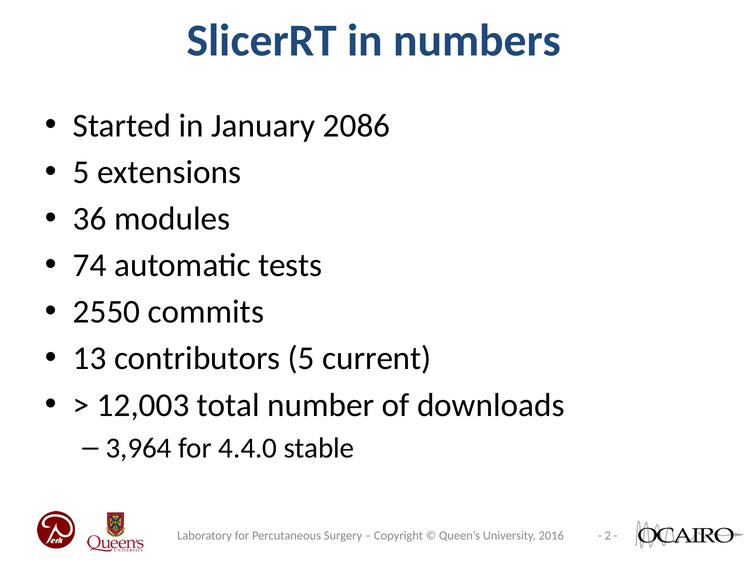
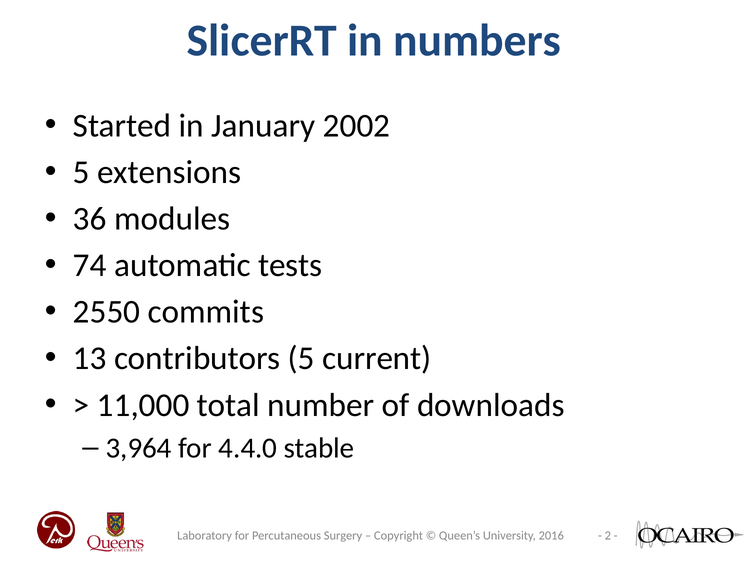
2086: 2086 -> 2002 (357, 126)
12,003: 12,003 -> 11,000 (143, 405)
